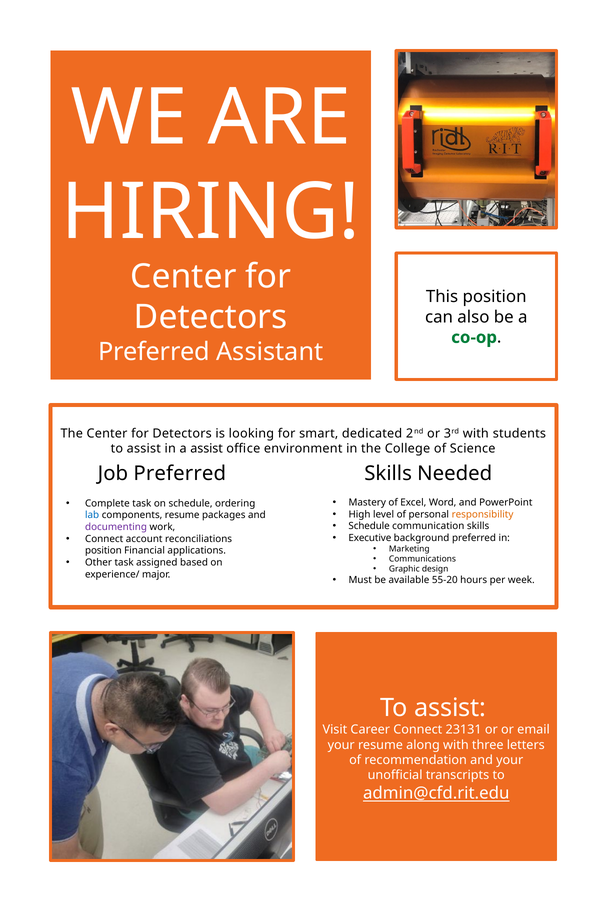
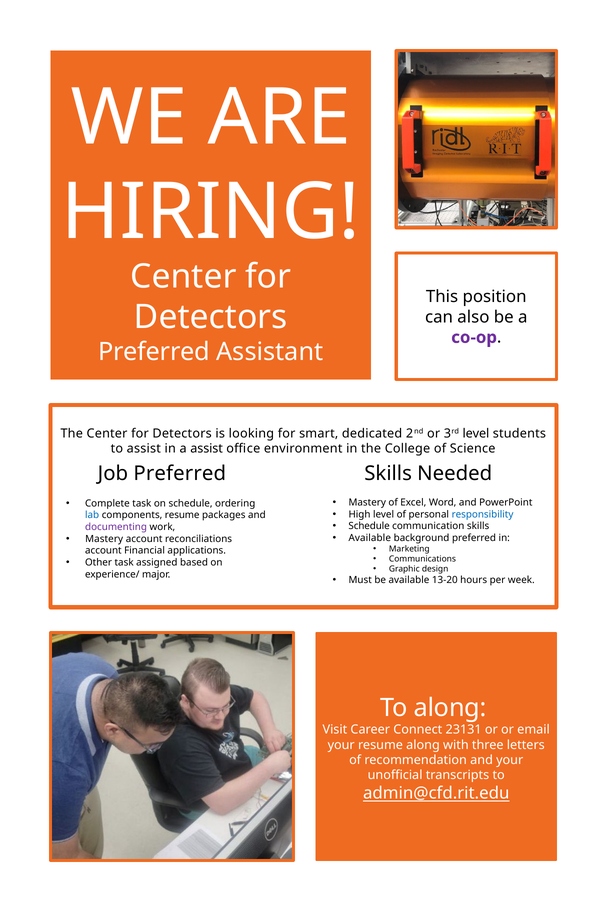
co-op colour: green -> purple (474, 337)
3rd with: with -> level (476, 433)
responsibility colour: orange -> blue (483, 514)
Executive: Executive -> Available (370, 538)
Connect: Connect -> Mastery (104, 539)
position: position -> account (103, 550)
55-20: 55-20 -> 13-20 (445, 580)
assist: assist -> along (450, 707)
